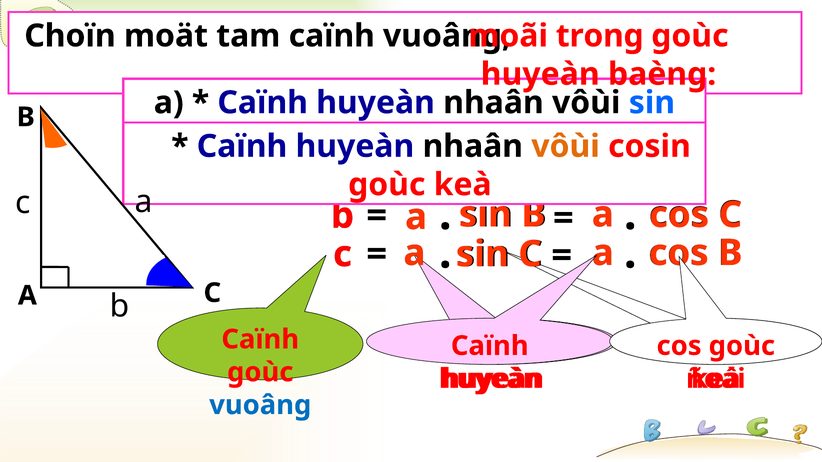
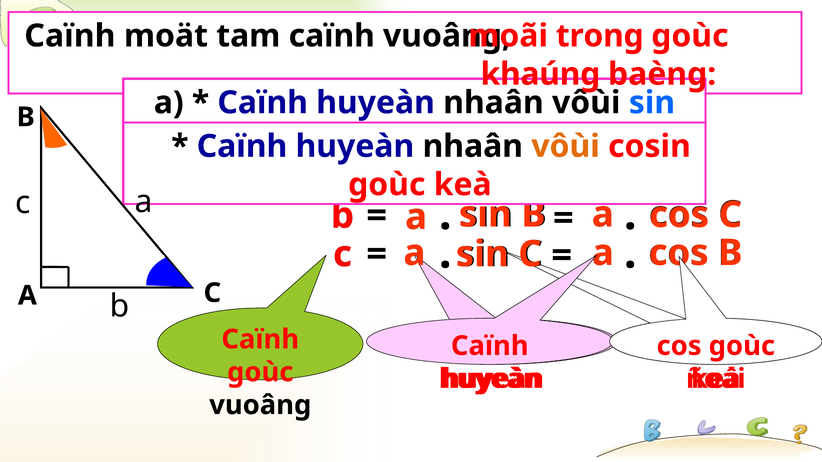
Choïn: Choïn -> Caïnh (70, 36)
huyeàn: huyeàn -> khaúng (540, 74)
vuoâng colour: blue -> black (260, 405)
